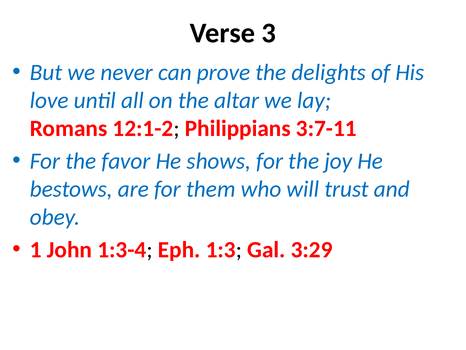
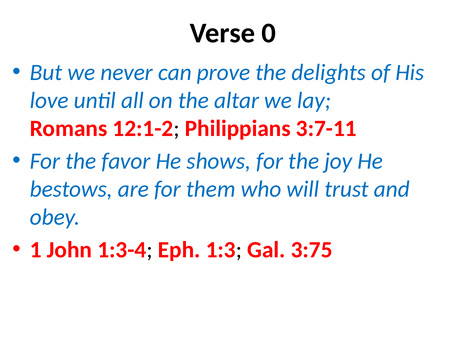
3: 3 -> 0 (269, 33)
3:29: 3:29 -> 3:75 (312, 249)
